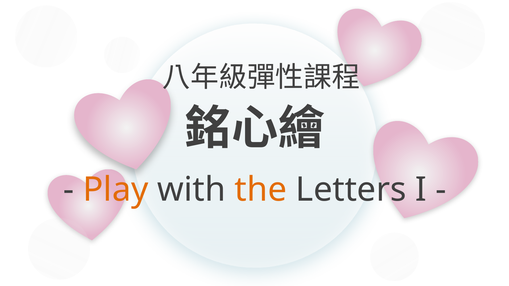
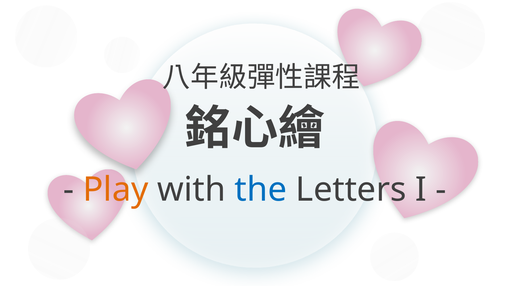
the colour: orange -> blue (261, 190)
